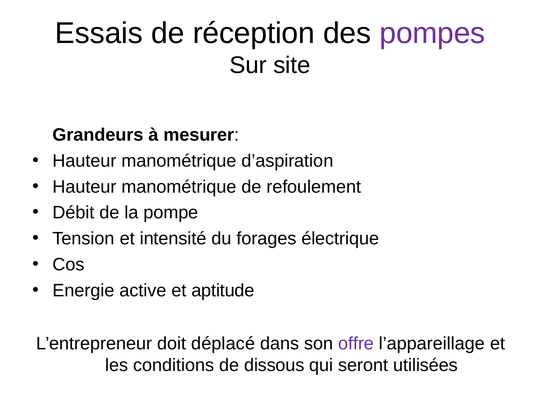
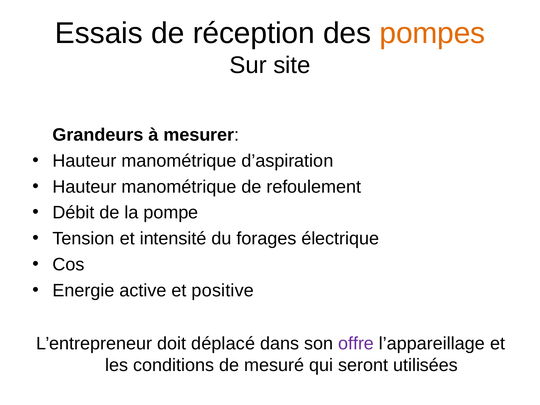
pompes colour: purple -> orange (432, 33)
aptitude: aptitude -> positive (223, 290)
dissous: dissous -> mesuré (274, 365)
